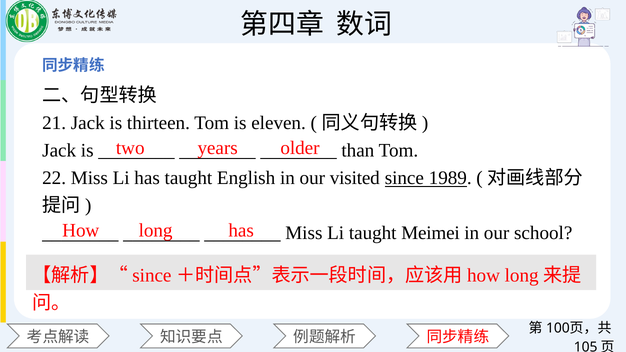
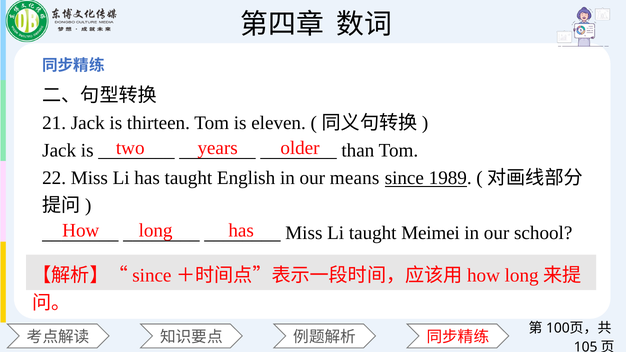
visited: visited -> means (355, 178)
